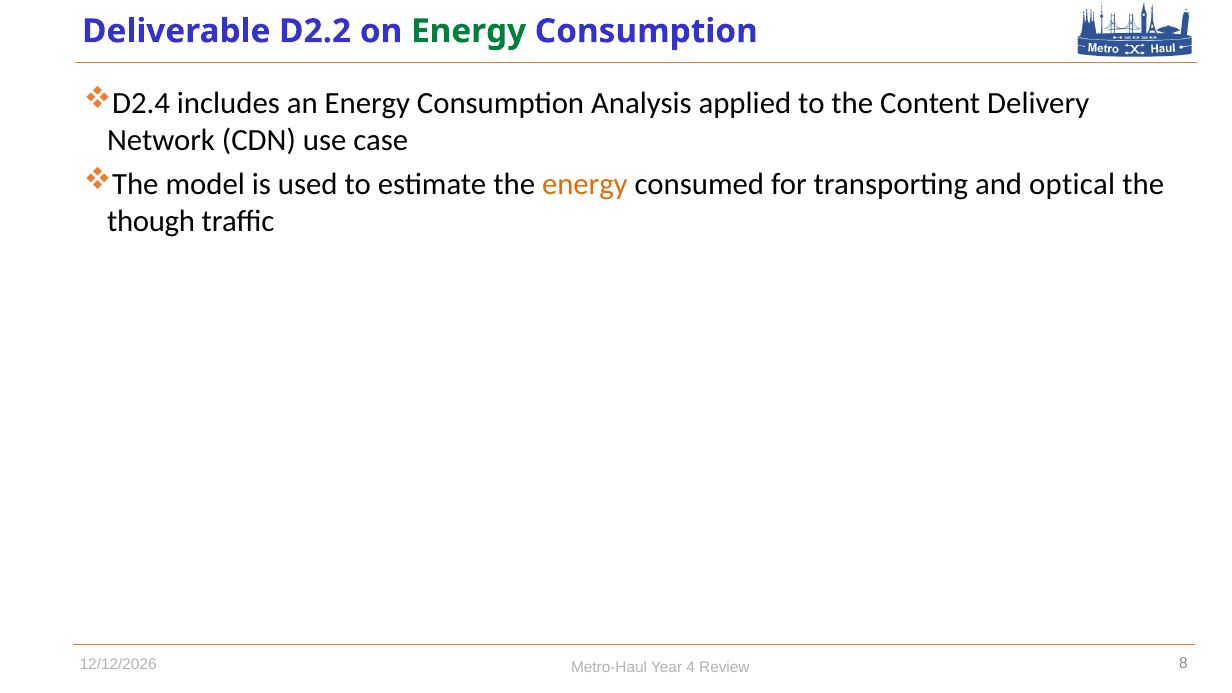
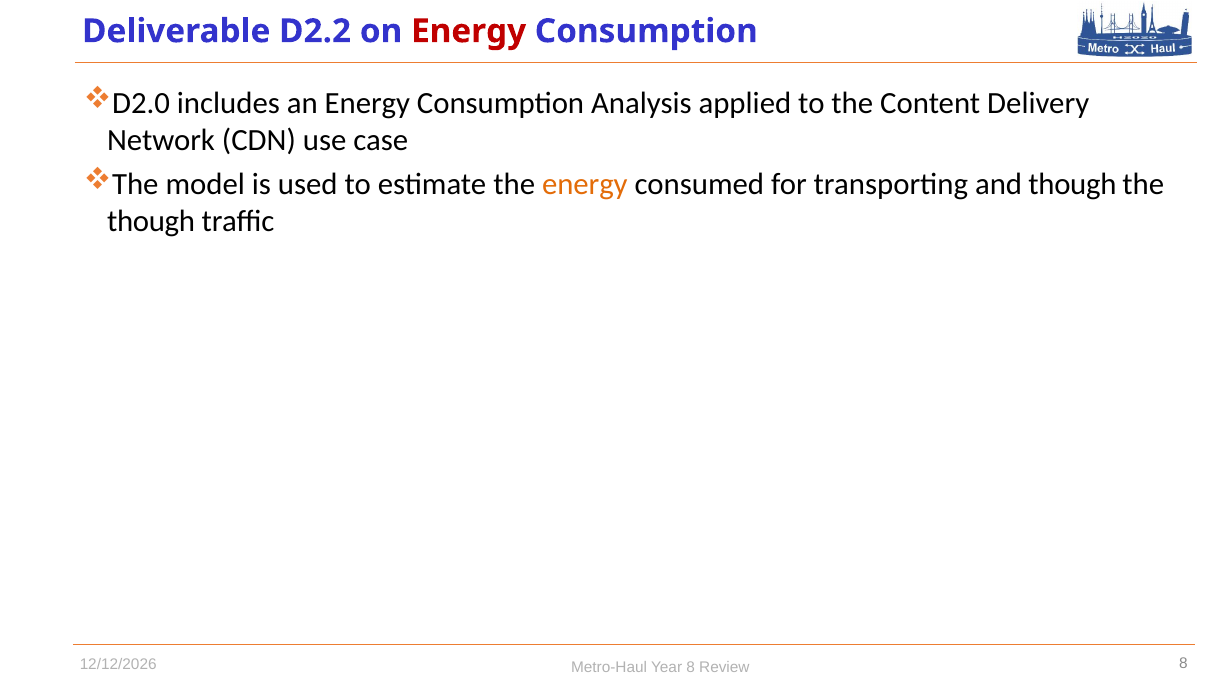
Energy colour: green -> red (469, 31)
D2.4: D2.4 -> D2.0 (141, 103)
and optical: optical -> though (1072, 185)
Year 4: 4 -> 8 (691, 667)
